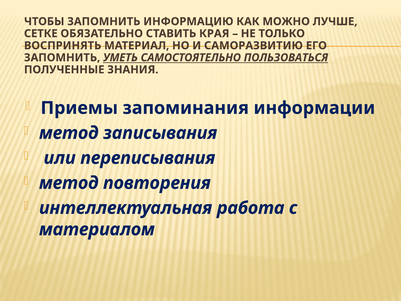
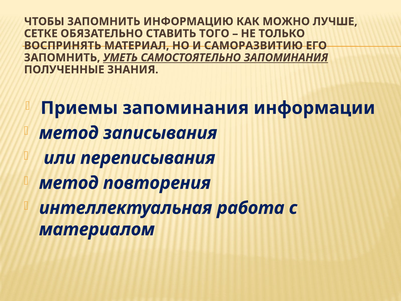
КРАЯ: КРАЯ -> ТОГО (214, 34)
САМОСТОЯТЕЛЬНО ПОЛЬЗОВАТЬСЯ: ПОЛЬЗОВАТЬСЯ -> ЗАПОМИНАНИЯ (286, 58)
